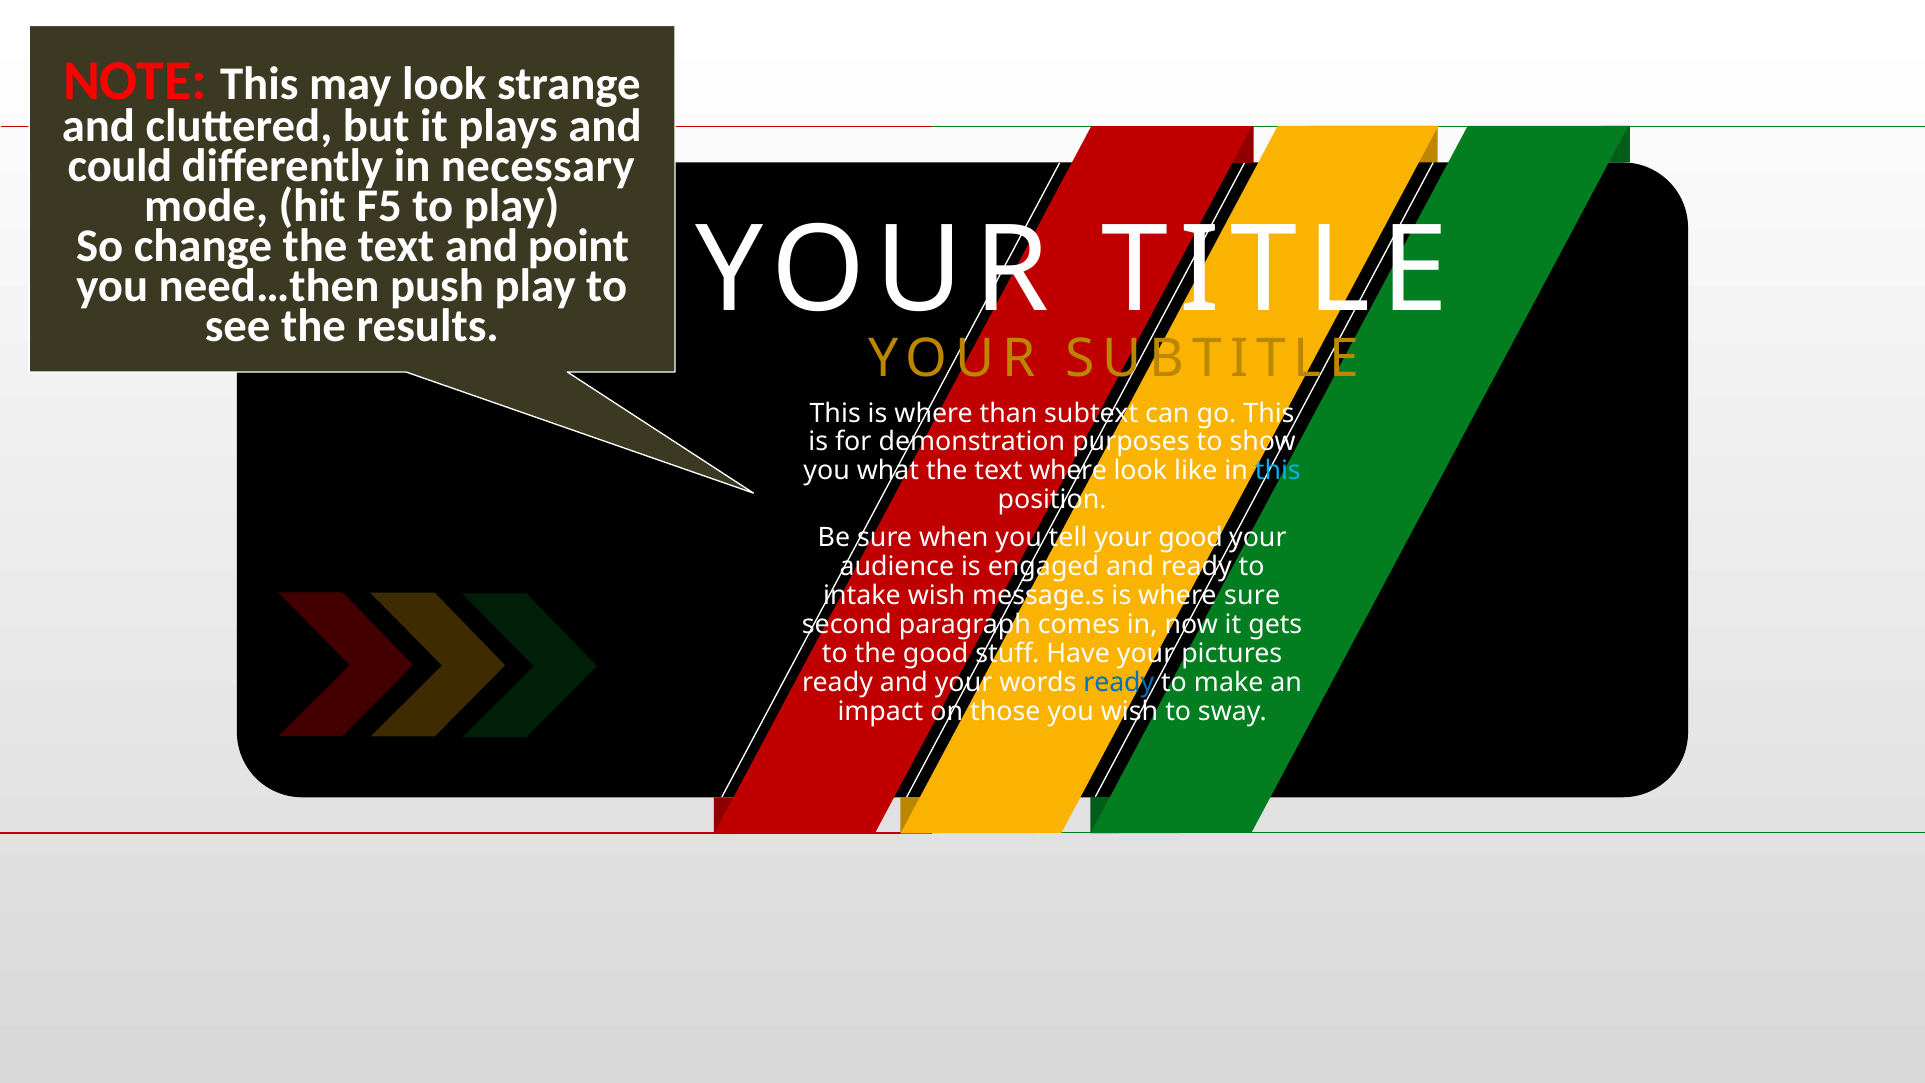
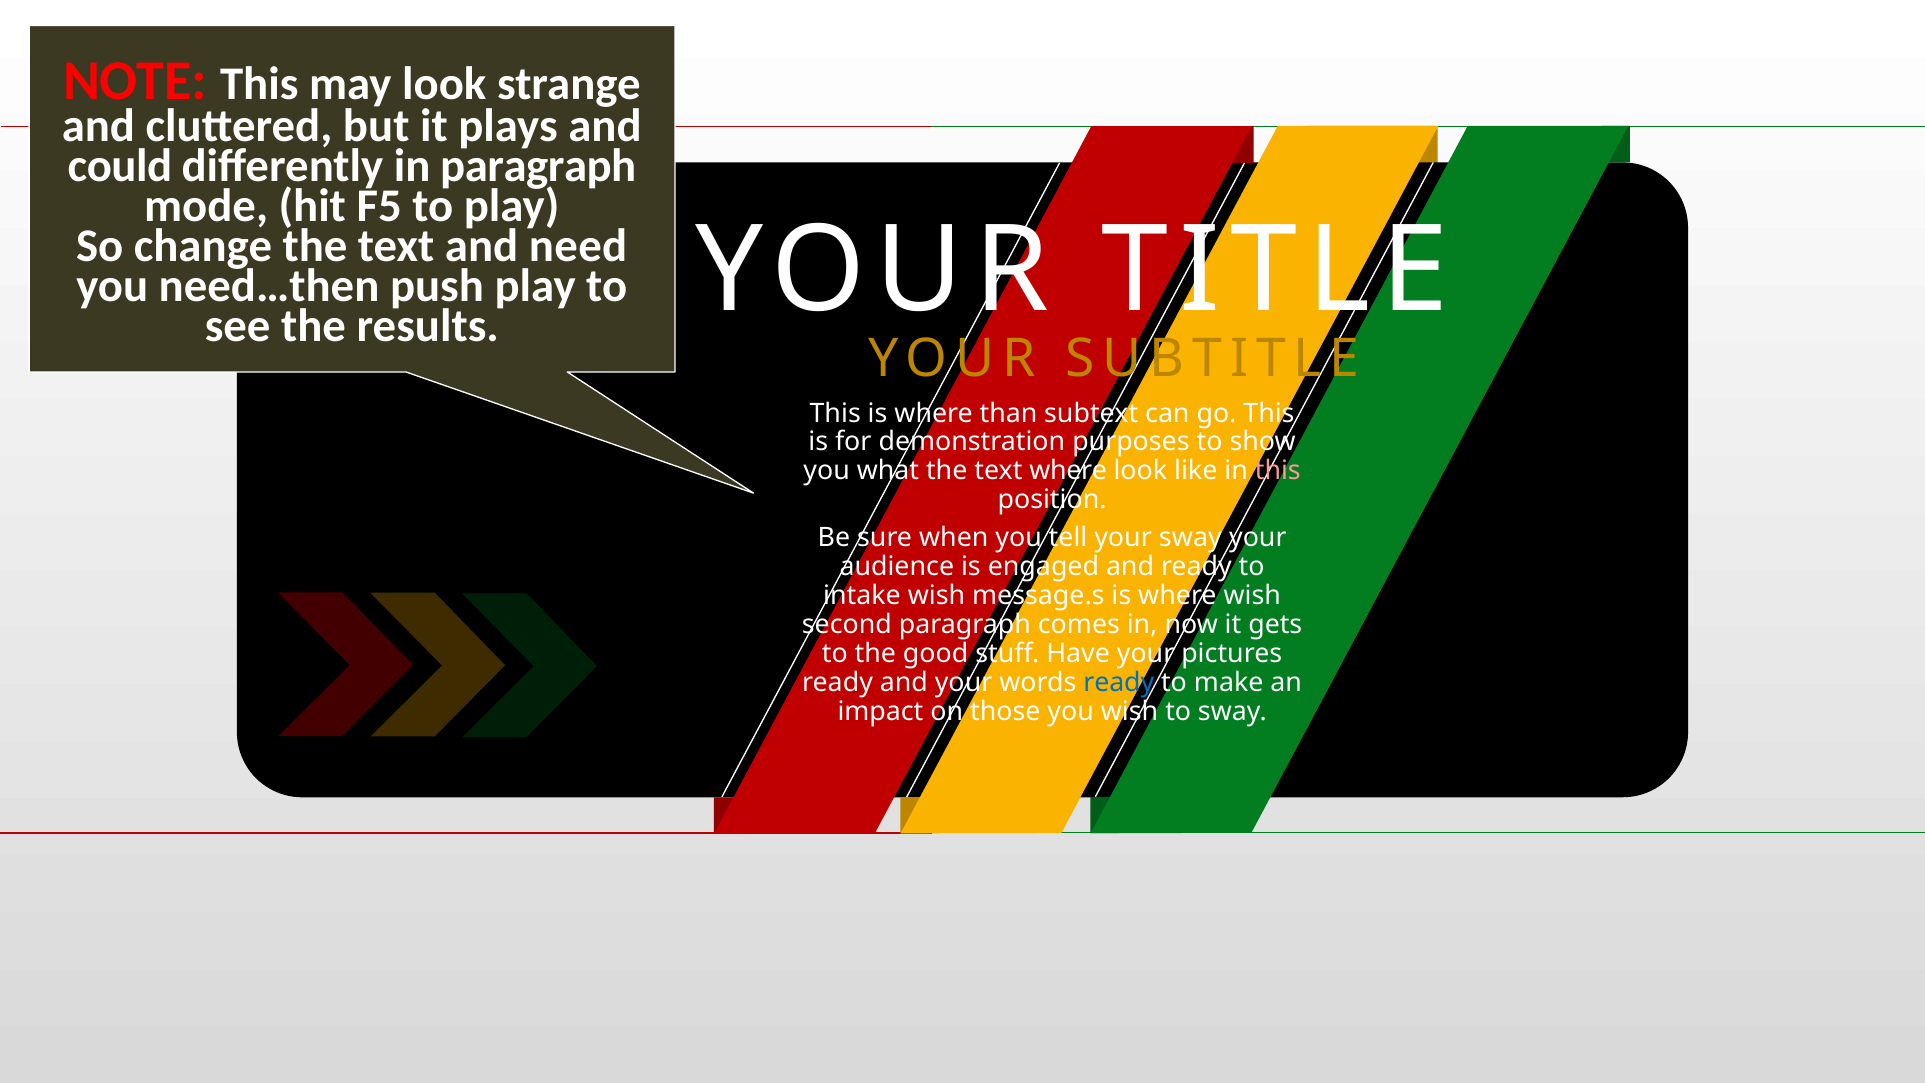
in necessary: necessary -> paragraph (538, 166)
point: point -> need (578, 246)
this colour: light blue -> pink (1278, 471)
your good: good -> sway (1190, 538)
where sure: sure -> wish (1252, 596)
